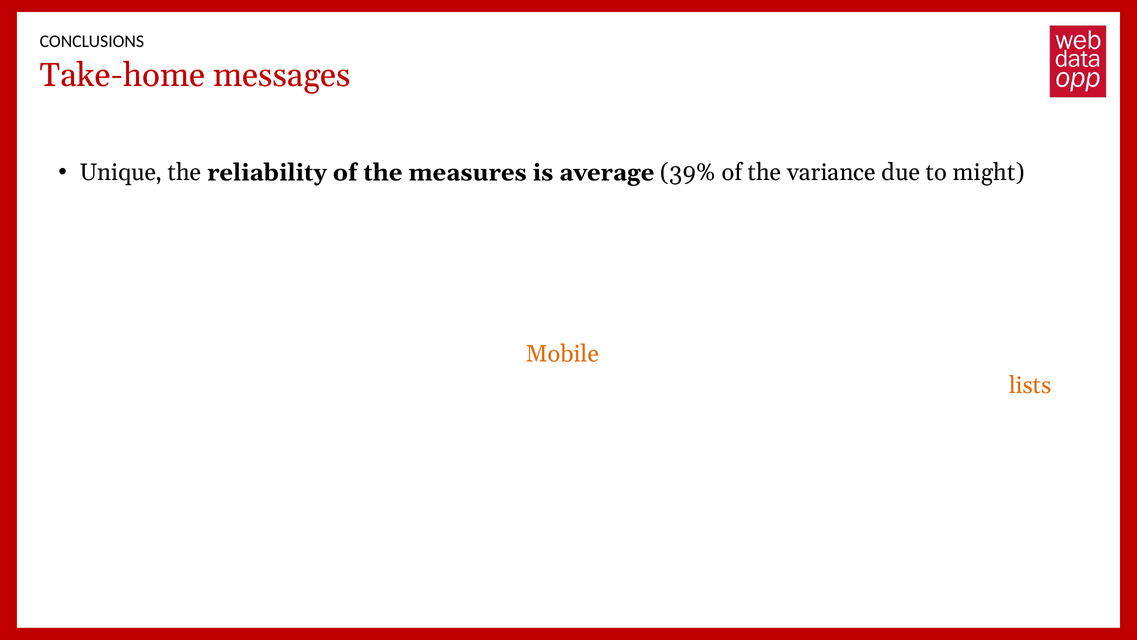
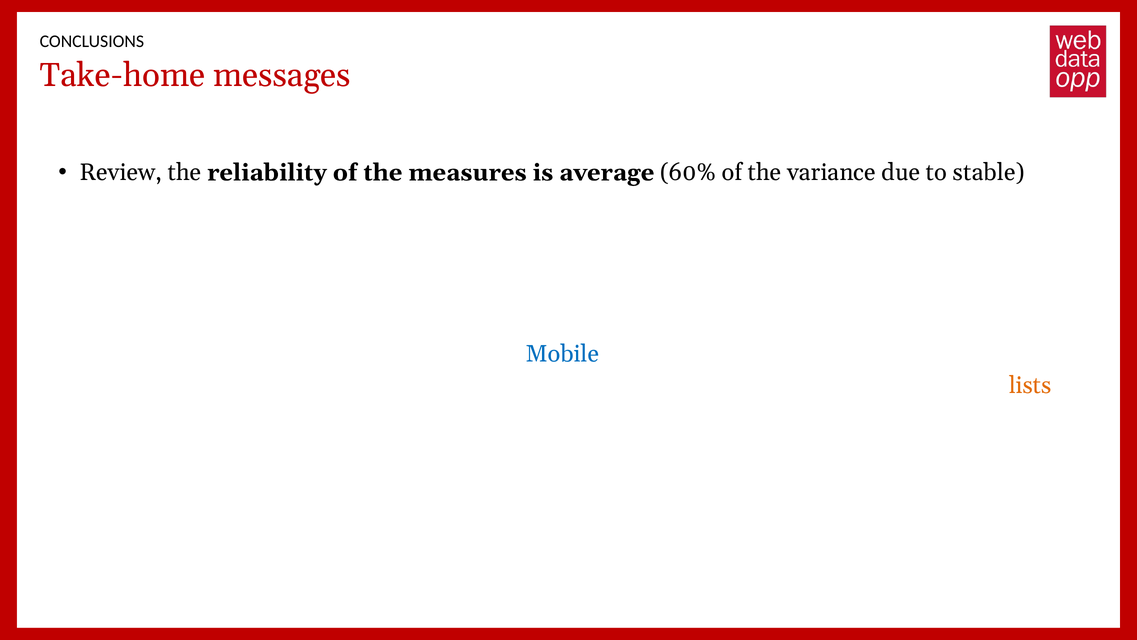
Unique: Unique -> Review (121, 172)
39%: 39% -> 60% (688, 172)
might: might -> stable (989, 172)
Mobile colour: orange -> blue (562, 354)
